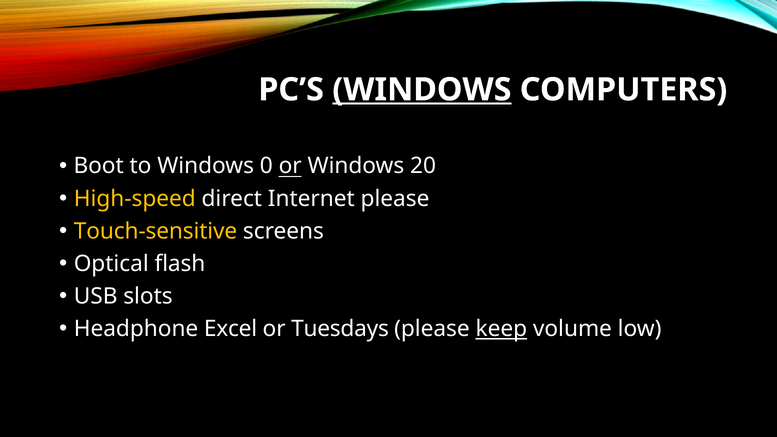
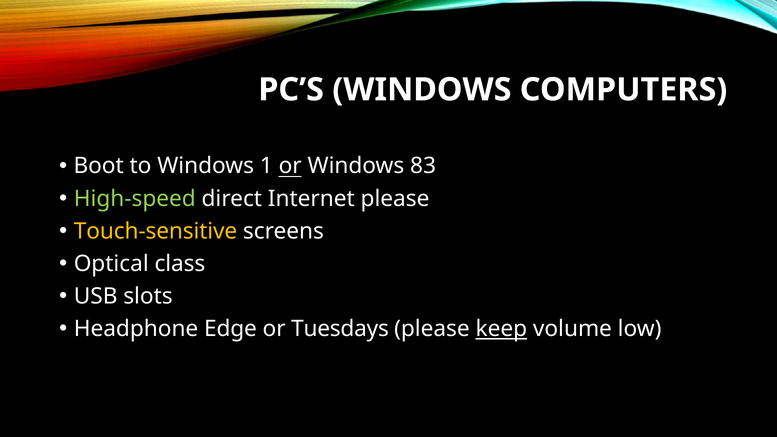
WINDOWS underline: present -> none (422, 90)
0: 0 -> 1 (266, 166)
20: 20 -> 83 (423, 166)
High-speed colour: yellow -> light green (135, 199)
flash: flash -> class (180, 264)
Excel: Excel -> Edge (230, 329)
